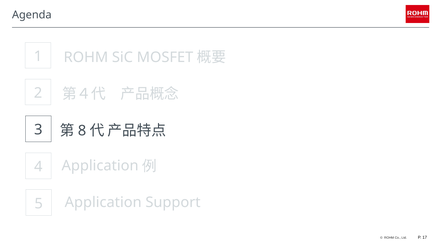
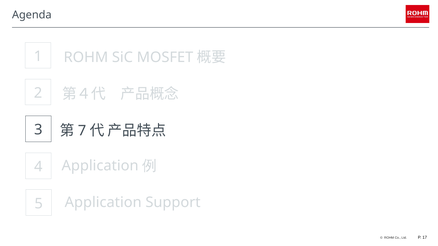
8: 8 -> 7 (82, 131)
